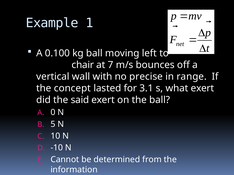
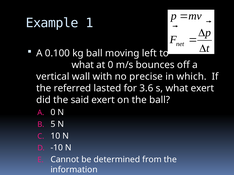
chair: chair -> what (83, 65)
at 7: 7 -> 0 (111, 65)
range: range -> which (192, 77)
concept: concept -> referred (72, 88)
3.1: 3.1 -> 3.6 (146, 88)
